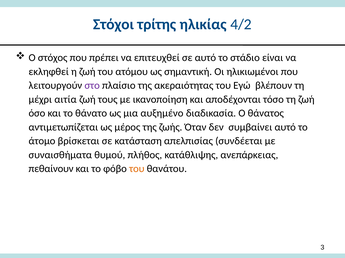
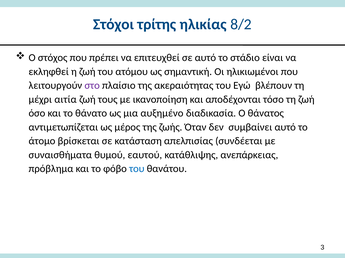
4/2: 4/2 -> 8/2 (241, 24)
πλήθος: πλήθος -> εαυτού (145, 155)
πεθαίνουν: πεθαίνουν -> πρόβλημα (51, 169)
του colour: orange -> blue (137, 169)
